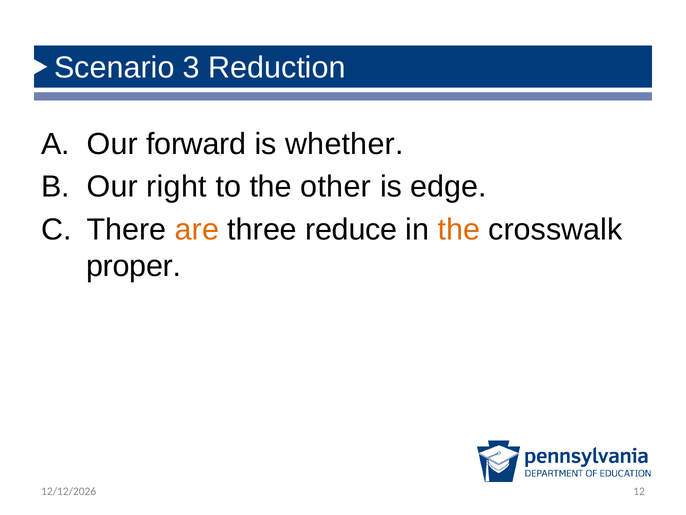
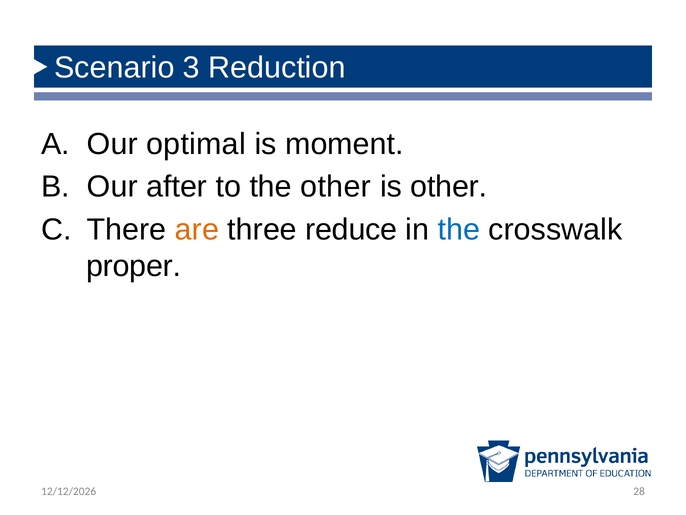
forward: forward -> optimal (196, 144)
whether: whether -> moment (344, 144)
right: right -> after (177, 187)
is edge: edge -> other (449, 187)
the colour: orange -> blue (459, 229)
12: 12 -> 28 (639, 491)
